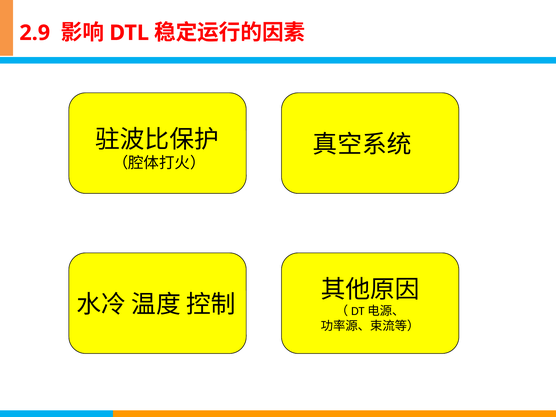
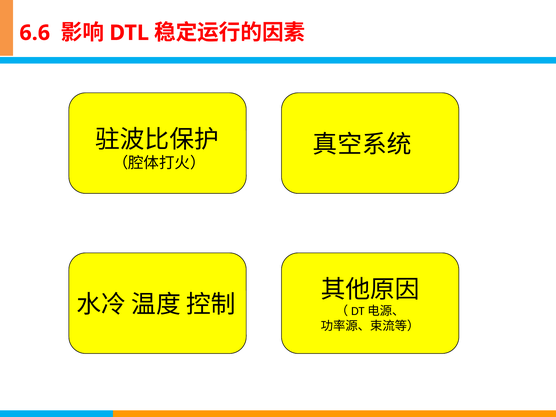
2.9: 2.9 -> 6.6 (35, 33)
